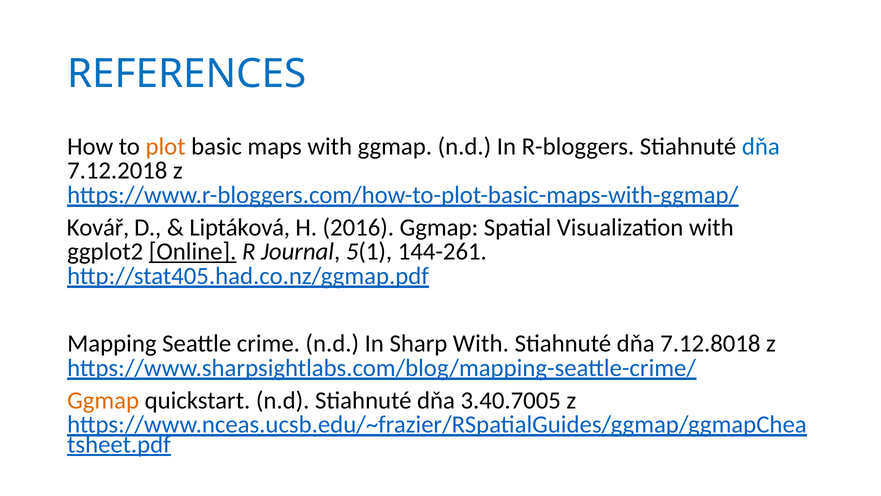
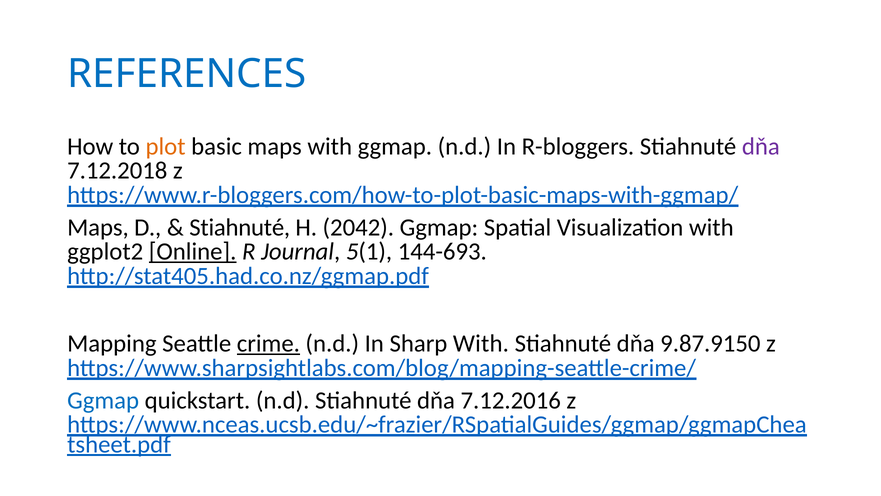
dňa colour: blue -> purple (761, 146)
Kovář: Kovář -> Maps (98, 227)
Liptáková: Liptáková -> Stiahnuté (240, 227)
2016: 2016 -> 2042 (358, 227)
144-261: 144-261 -> 144-693 (442, 251)
crime underline: none -> present (268, 343)
7.12.8018: 7.12.8018 -> 9.87.9150 (710, 343)
Ggmap colour: orange -> blue (103, 400)
3.40.7005: 3.40.7005 -> 7.12.2016 (511, 400)
